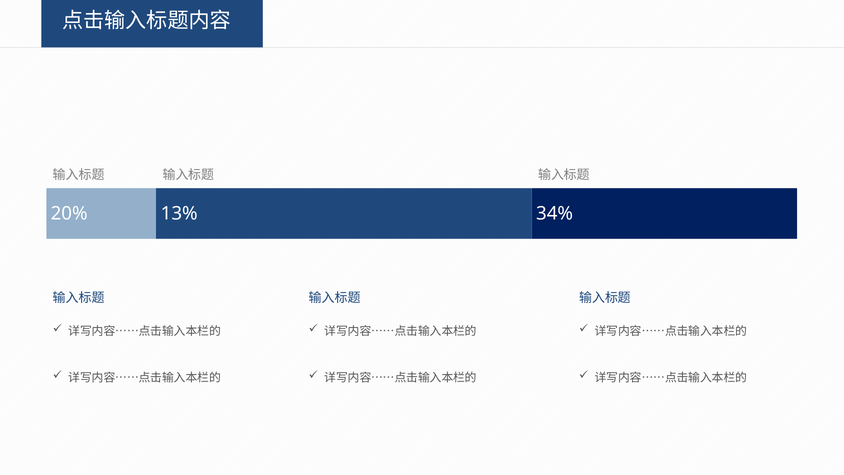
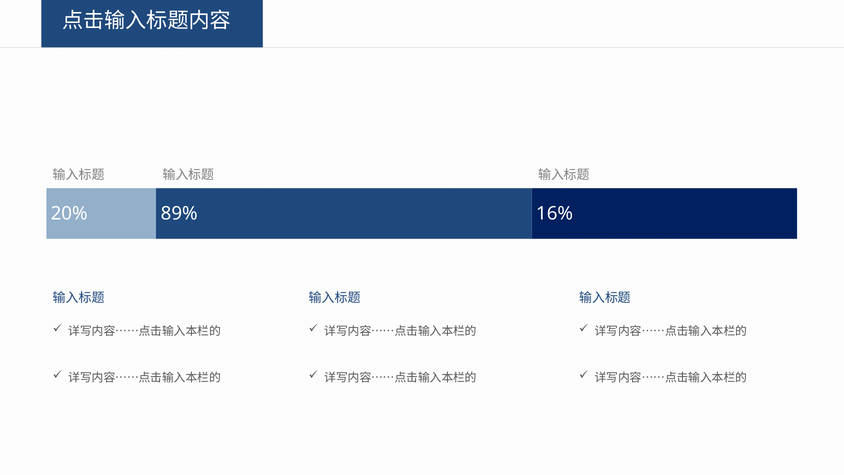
13%: 13% -> 89% (179, 213)
34%: 34% -> 16% (555, 213)
